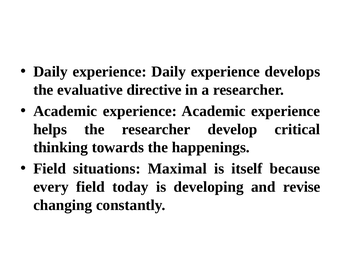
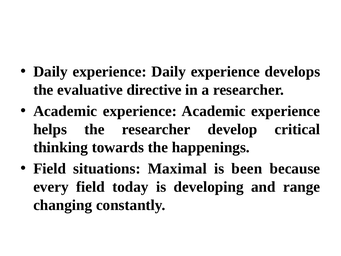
itself: itself -> been (247, 169)
revise: revise -> range (302, 187)
